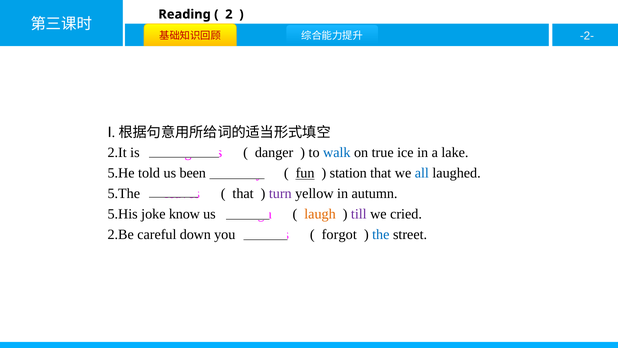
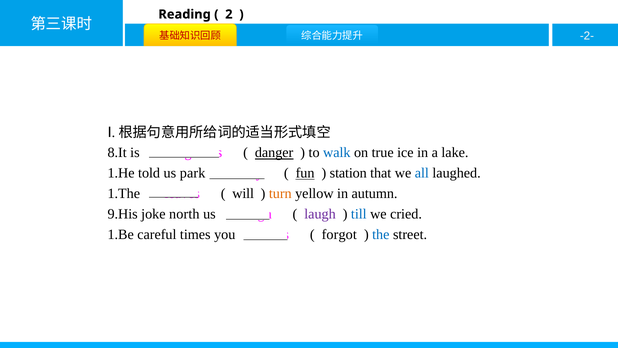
2.It: 2.It -> 8.It (117, 153)
danger underline: none -> present (274, 153)
5.He: 5.He -> 1.He (121, 173)
been: been -> park (193, 173)
5.The: 5.The -> 1.The (124, 193)
that: that -> will (243, 193)
turn colour: purple -> orange (280, 193)
5.His: 5.His -> 9.His (123, 214)
know: know -> north (184, 214)
laugh colour: orange -> purple (320, 214)
till colour: purple -> blue (359, 214)
2.Be: 2.Be -> 1.Be (121, 234)
down: down -> times (195, 234)
